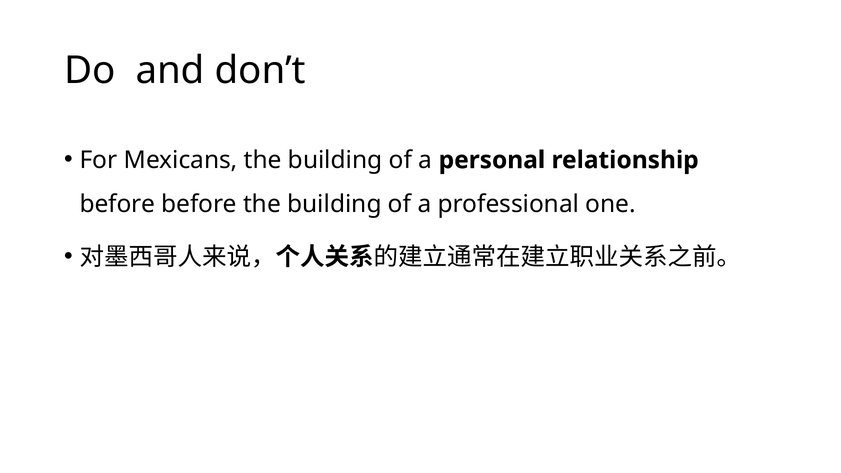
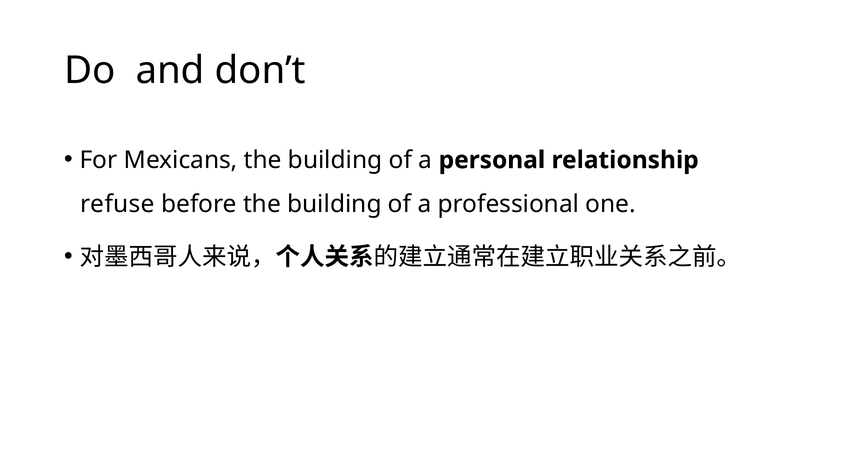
before: before -> refuse (117, 204)
